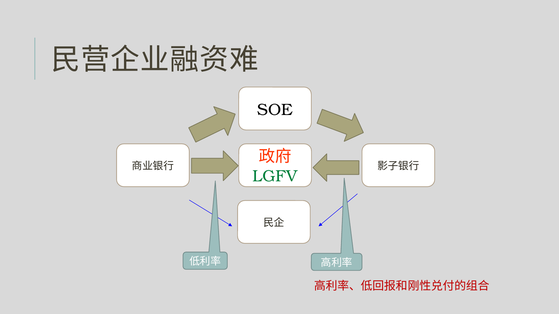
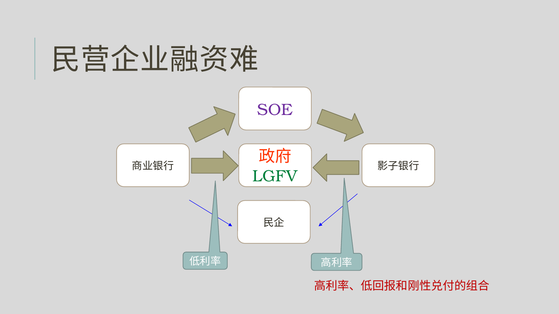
SOE colour: black -> purple (275, 110)
